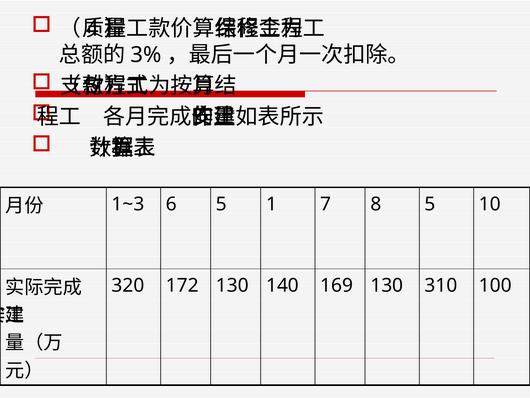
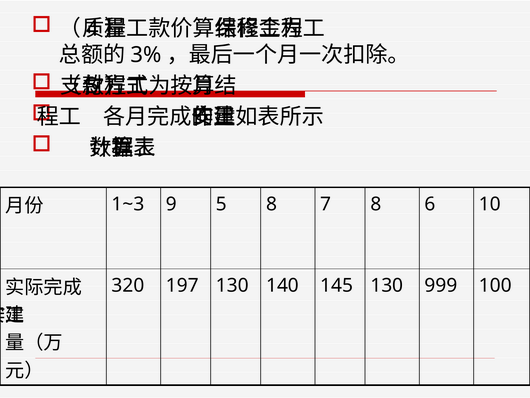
6: 6 -> 9 (171, 204)
5 1: 1 -> 8 (272, 204)
8 5: 5 -> 6 (430, 204)
172: 172 -> 197 (182, 285)
169: 169 -> 145 (337, 285)
310: 310 -> 999 (441, 285)
